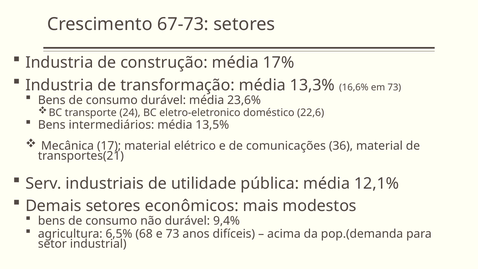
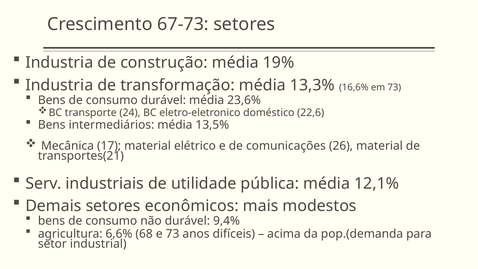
17%: 17% -> 19% (279, 63)
36: 36 -> 26 (341, 146)
6,5%: 6,5% -> 6,6% (119, 234)
